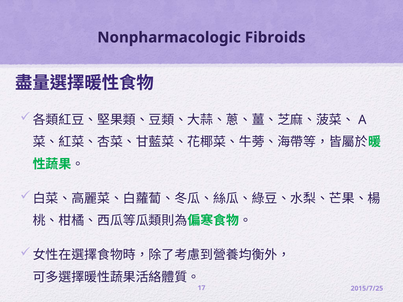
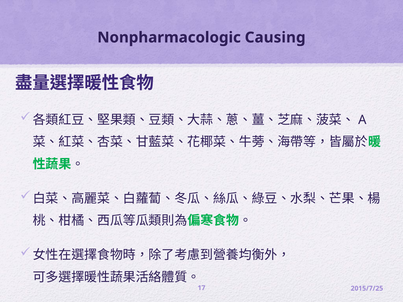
Fibroids: Fibroids -> Causing (275, 38)
